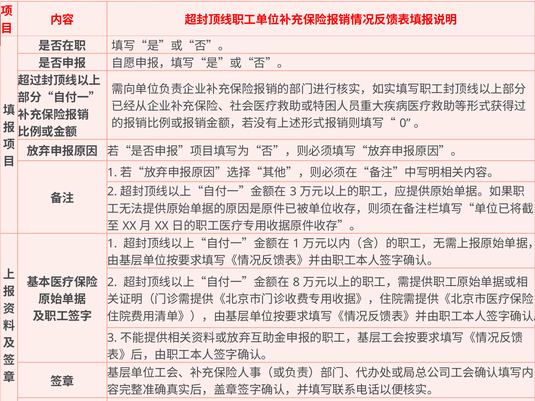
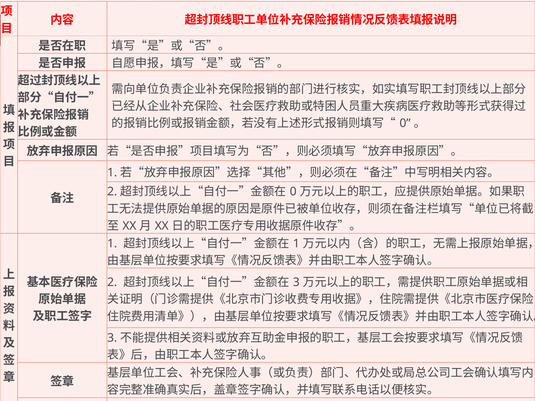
3: 3 -> 0 (293, 192)
8: 8 -> 3 (296, 282)
